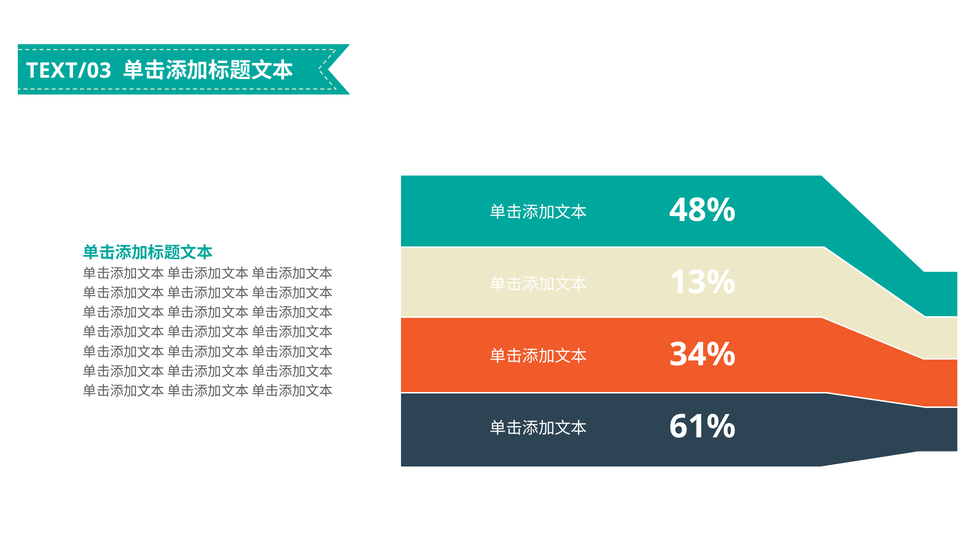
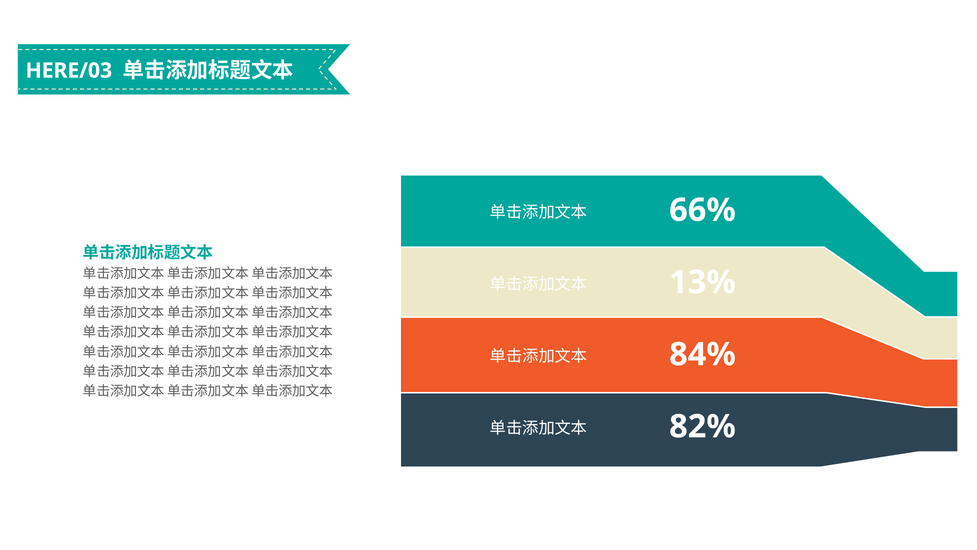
TEXT/03: TEXT/03 -> HERE/03 (69, 71)
48%: 48% -> 66% (702, 210)
34%: 34% -> 84% (702, 354)
61%: 61% -> 82% (702, 426)
